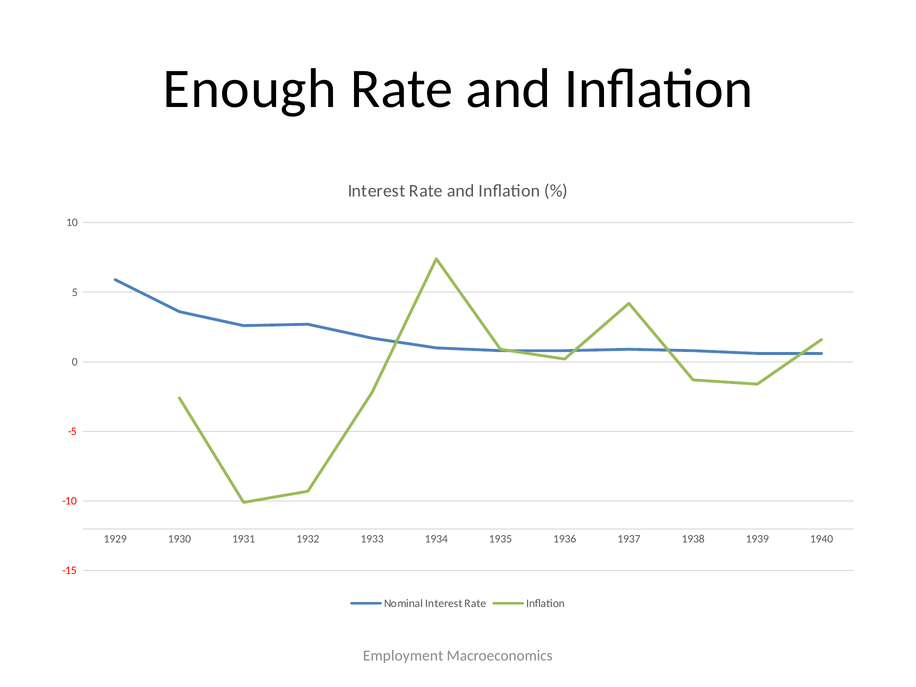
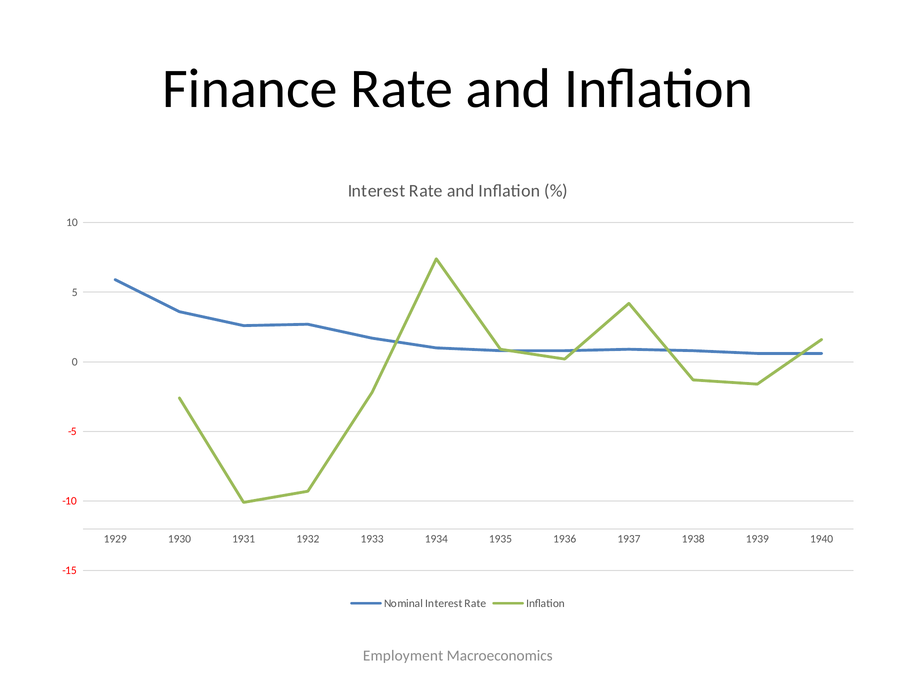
Enough: Enough -> Finance (250, 89)
